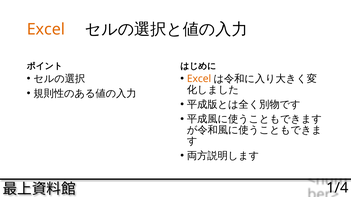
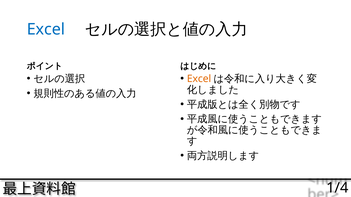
Excel colour: orange -> blue (46, 29)
